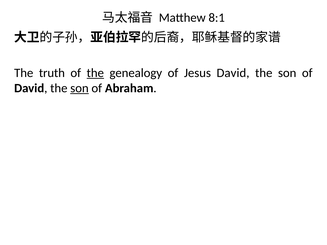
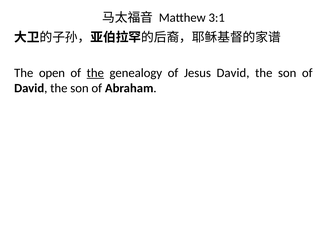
8:1: 8:1 -> 3:1 (217, 18)
truth: truth -> open (52, 73)
son underline: present -> none (79, 88)
